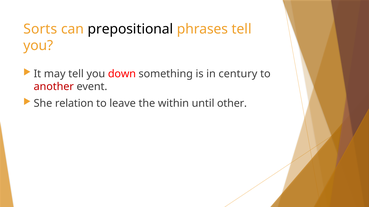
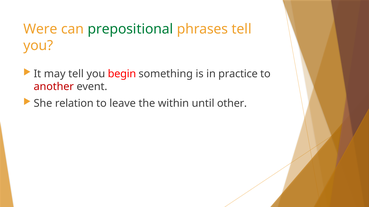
Sorts: Sorts -> Were (40, 29)
prepositional colour: black -> green (130, 29)
down: down -> begin (122, 74)
century: century -> practice (238, 74)
